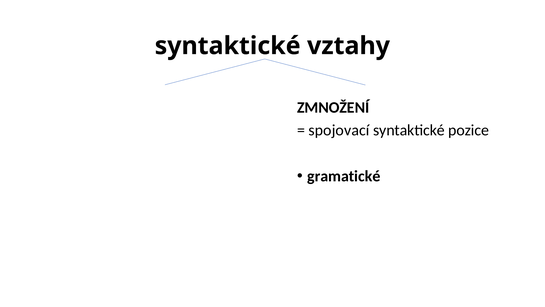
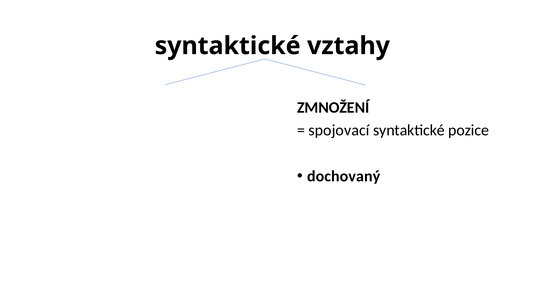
gramatické: gramatické -> dochovaný (344, 176)
